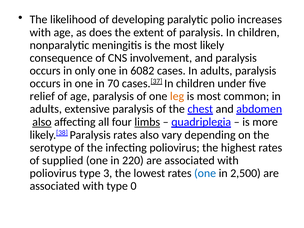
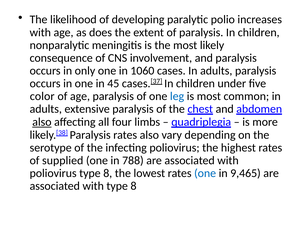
6082: 6082 -> 1060 (142, 71)
70: 70 -> 45 (113, 83)
relief: relief -> color (42, 96)
leg colour: orange -> blue (177, 96)
limbs underline: present -> none (147, 122)
220: 220 -> 788 (133, 161)
poliovirus type 3: 3 -> 8 (108, 173)
2,500: 2,500 -> 9,465 (245, 173)
with type 0: 0 -> 8 (134, 186)
